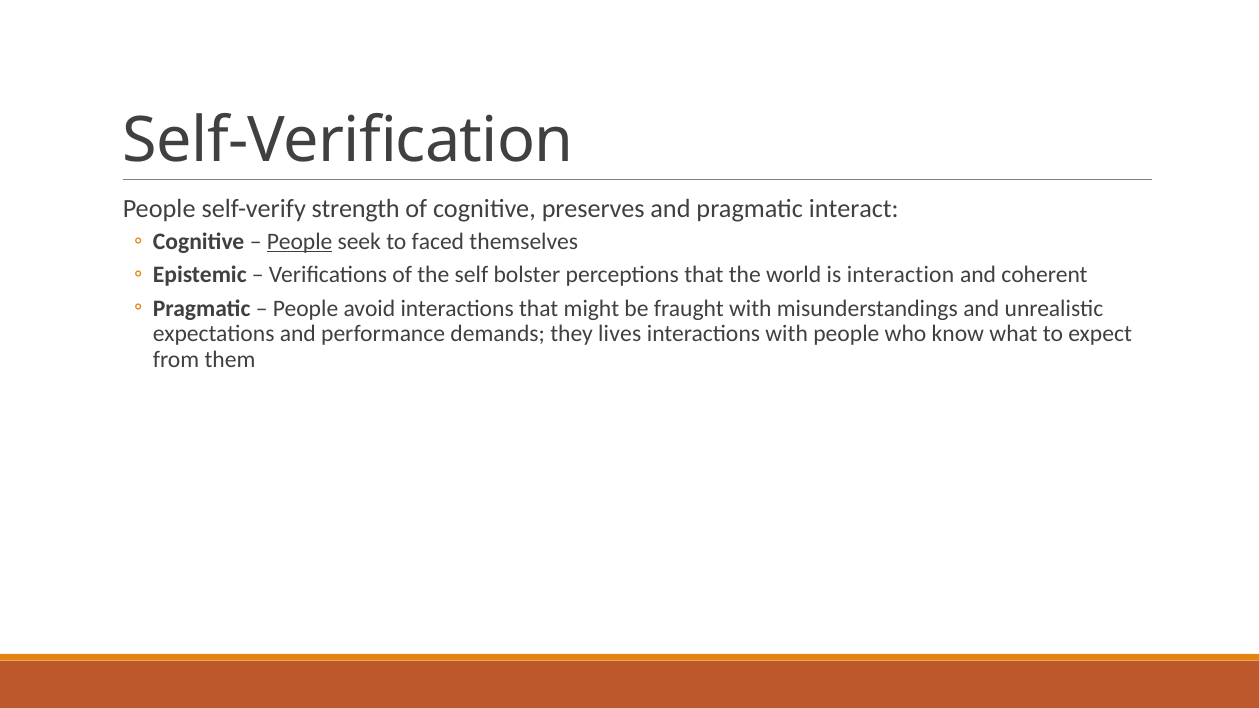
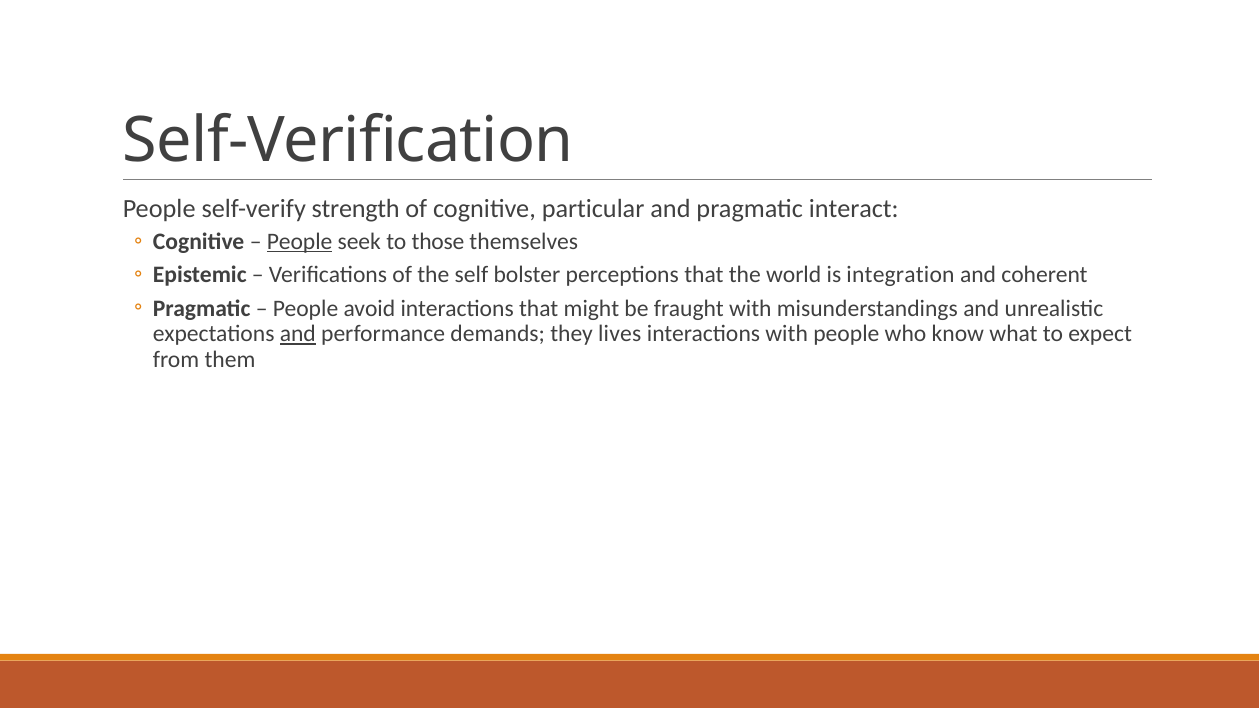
preserves: preserves -> particular (593, 209)
faced: faced -> those (438, 242)
interaction: interaction -> integration (901, 275)
and underline: none -> present (298, 334)
